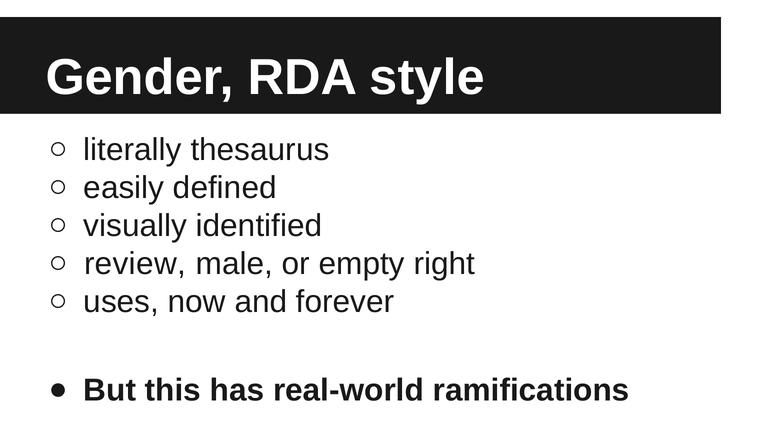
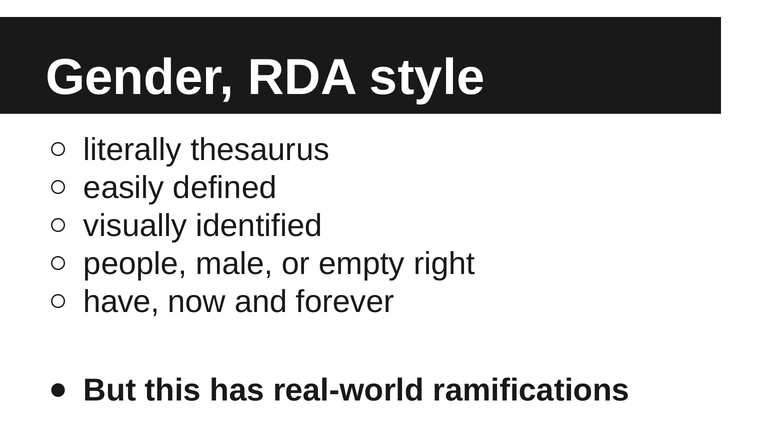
review: review -> people (135, 264)
uses: uses -> have (121, 302)
